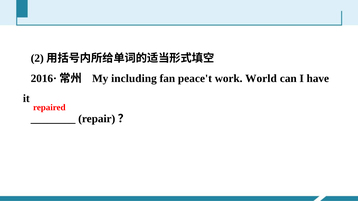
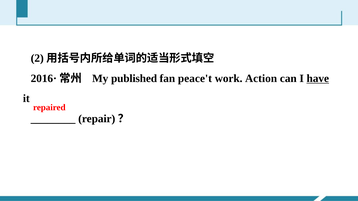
including: including -> published (134, 79)
World: World -> Action (261, 79)
have underline: none -> present (318, 79)
